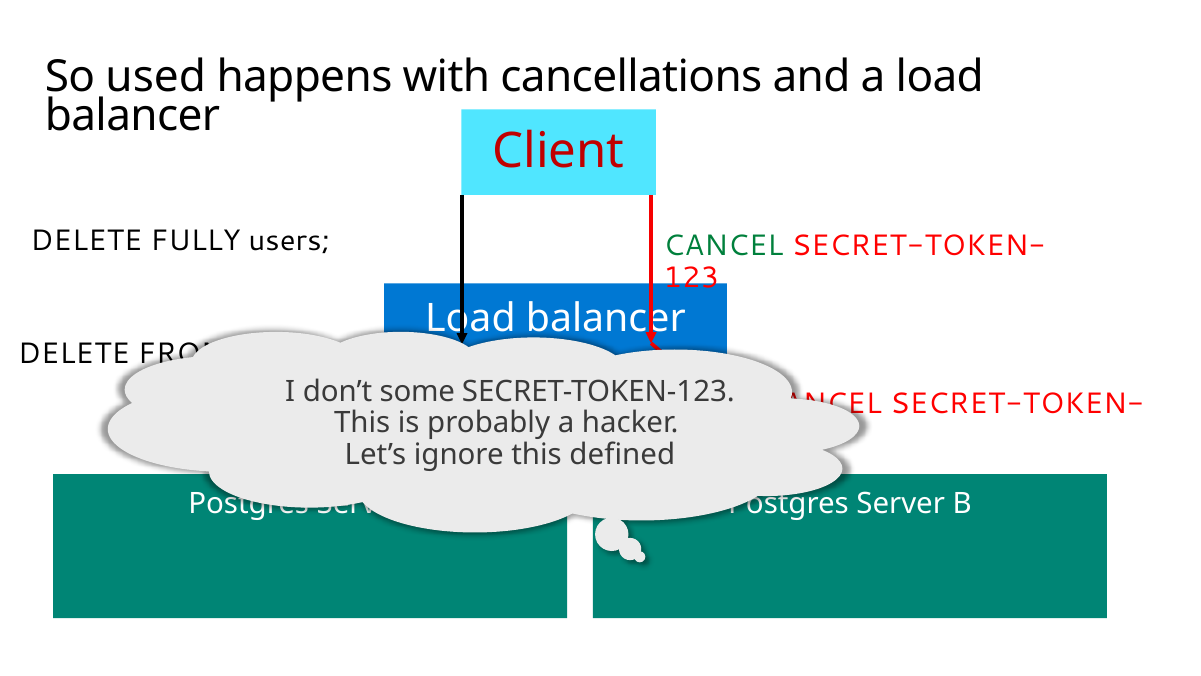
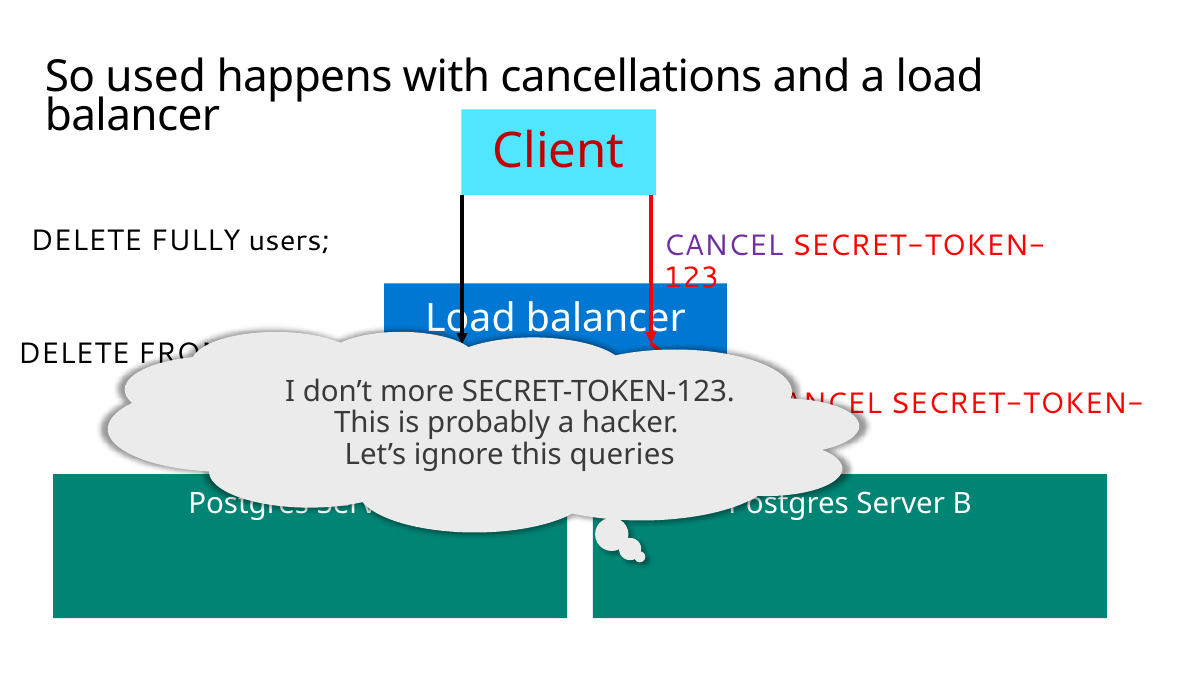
CANCEL colour: green -> purple (723, 245)
some: some -> more (417, 391)
defined: defined -> queries (622, 455)
